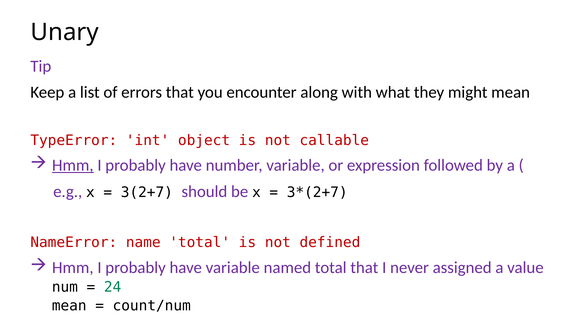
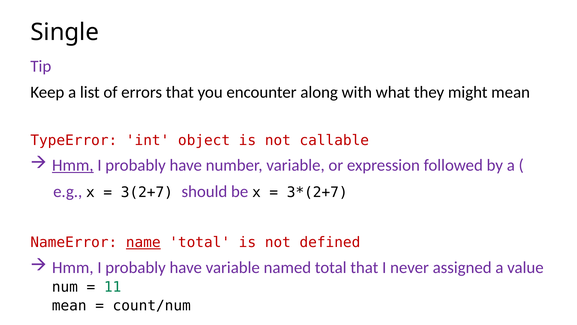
Unary: Unary -> Single (65, 32)
name underline: none -> present (143, 242)
24: 24 -> 11 (113, 287)
